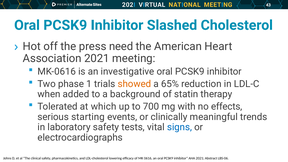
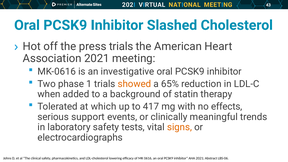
press need: need -> trials (121, 46)
700: 700 -> 417 (151, 106)
starting: starting -> support (88, 117)
signs colour: blue -> orange (179, 127)
